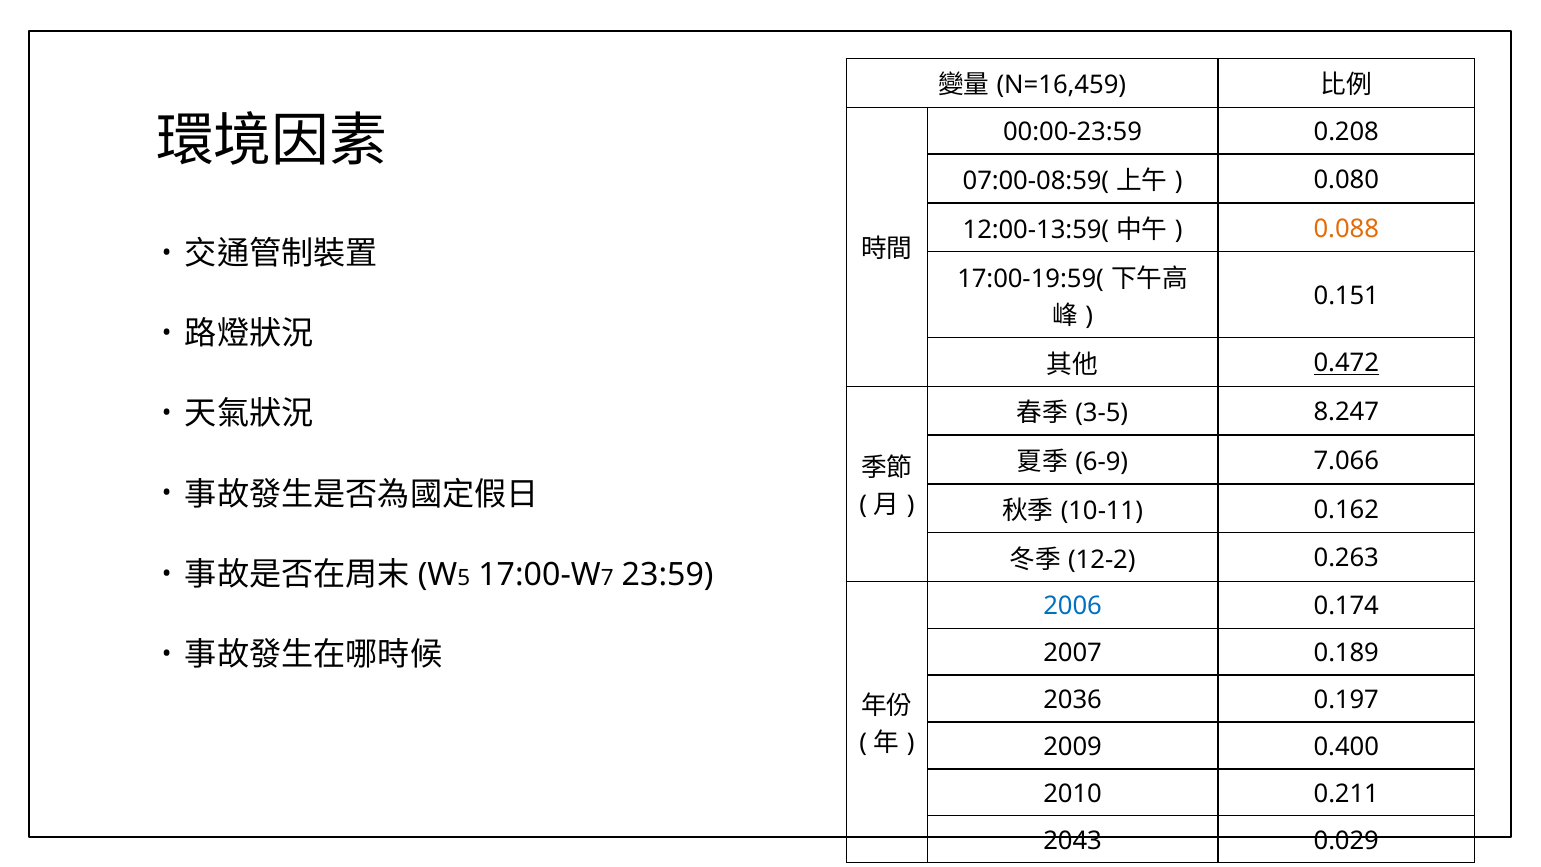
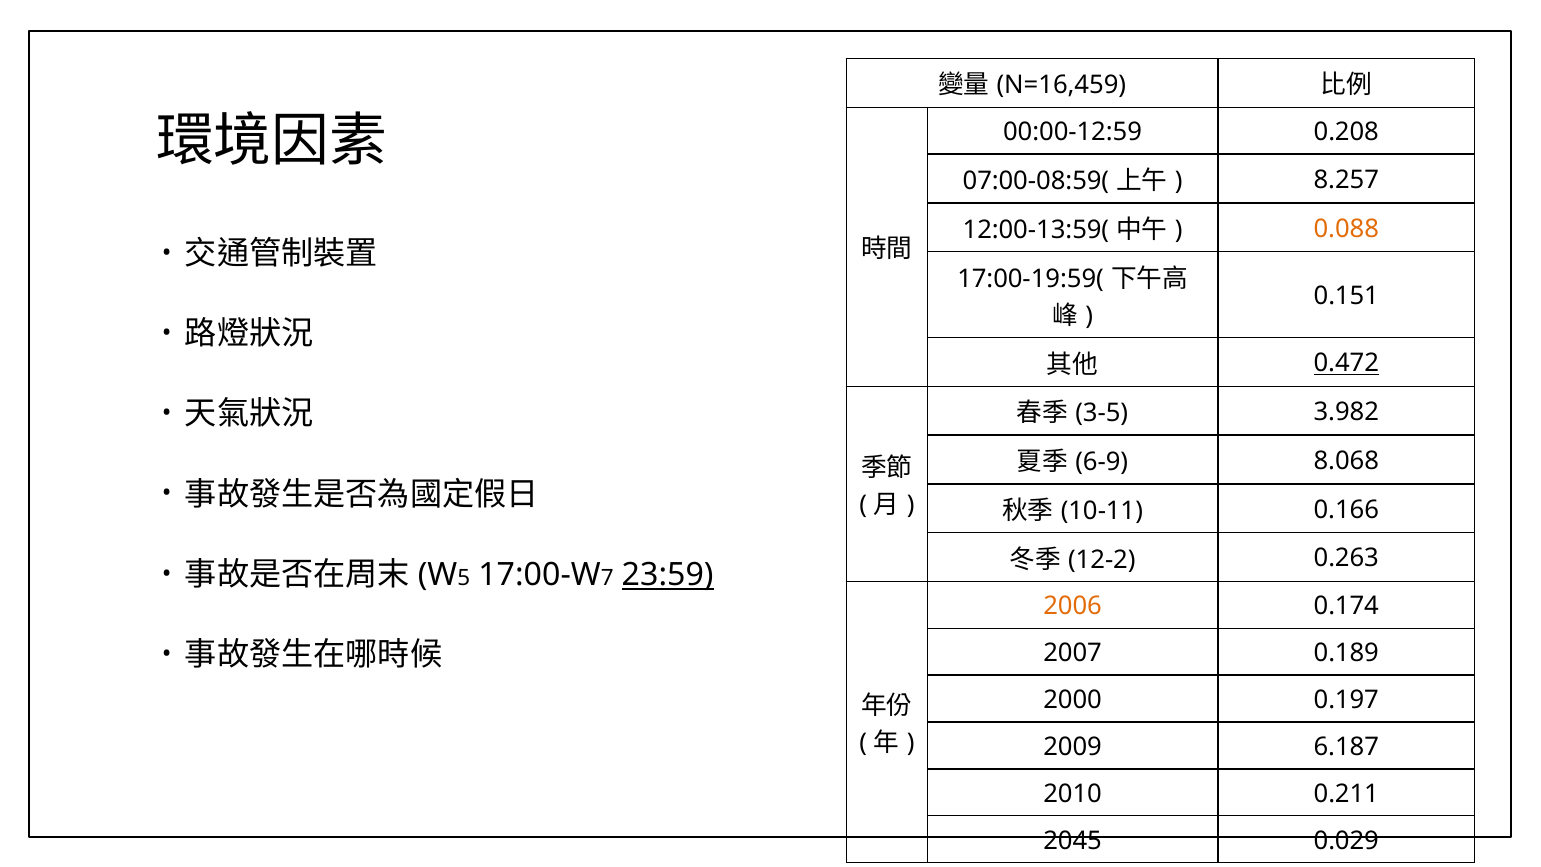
00:00-23:59: 00:00-23:59 -> 00:00-12:59 (1073, 132)
0.080: 0.080 -> 8.257 (1346, 180)
8.247: 8.247 -> 3.982 (1346, 412)
7.066: 7.066 -> 8.068 (1346, 461)
0.162: 0.162 -> 0.166 (1346, 510)
23:59 underline: none -> present (668, 575)
2006 colour: blue -> orange (1073, 606)
2036: 2036 -> 2000 (1073, 700)
0.400: 0.400 -> 6.187 (1346, 747)
2043: 2043 -> 2045 (1073, 840)
